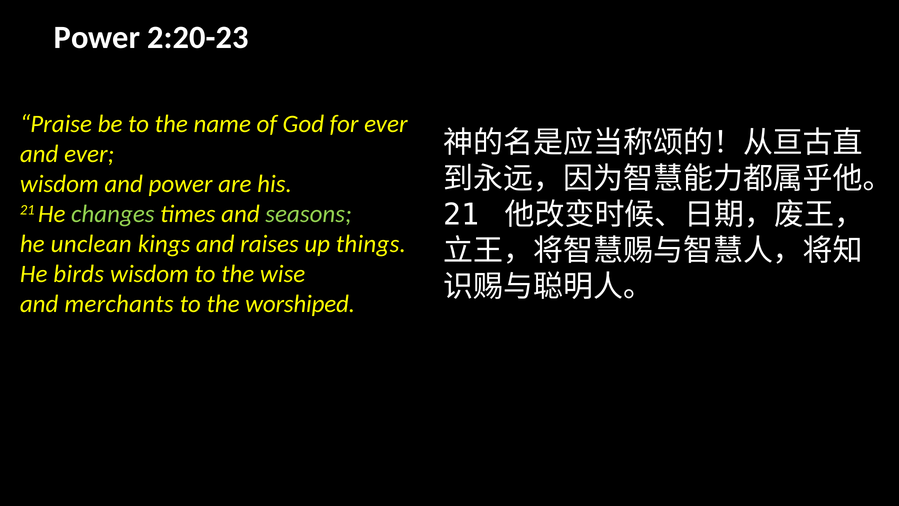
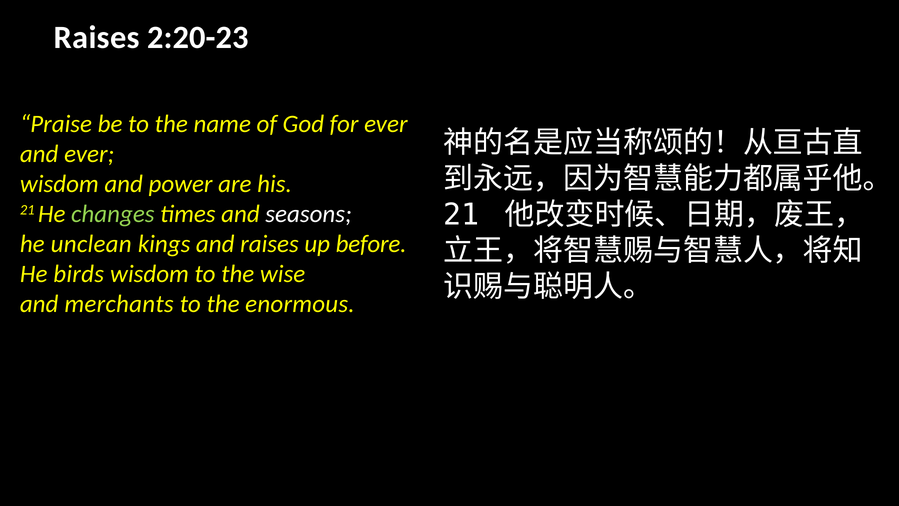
Power: Power -> Raises (97, 37)
seasons colour: light green -> white (309, 214)
things: things -> before (371, 244)
worshiped: worshiped -> enormous (300, 304)
